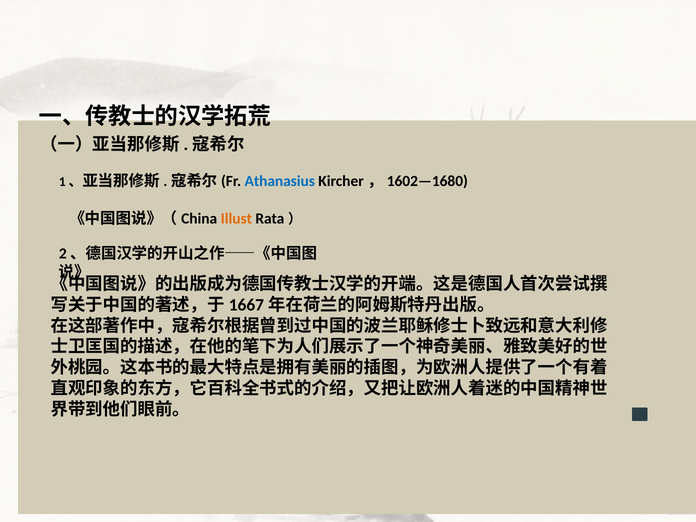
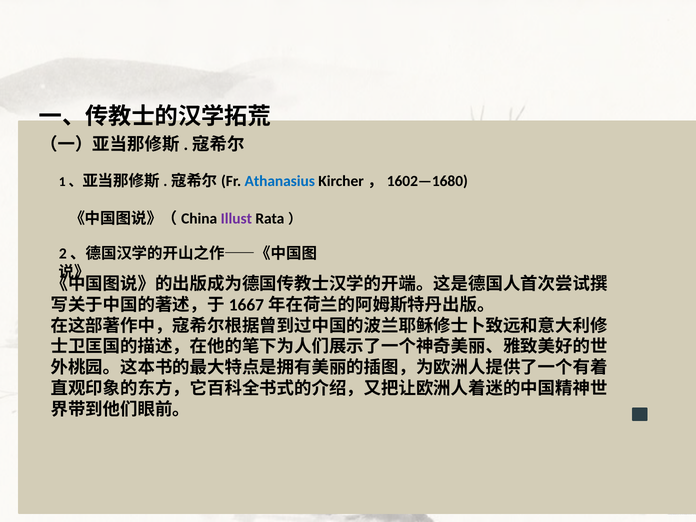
Illust colour: orange -> purple (236, 218)
